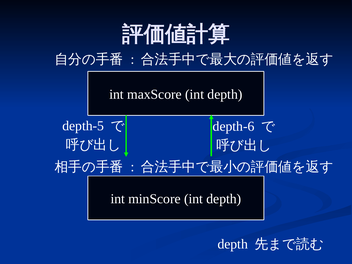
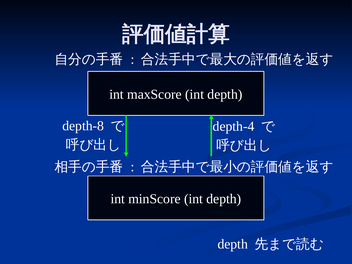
depth-5: depth-5 -> depth-8 (83, 126)
depth-6: depth-6 -> depth-4 (234, 126)
